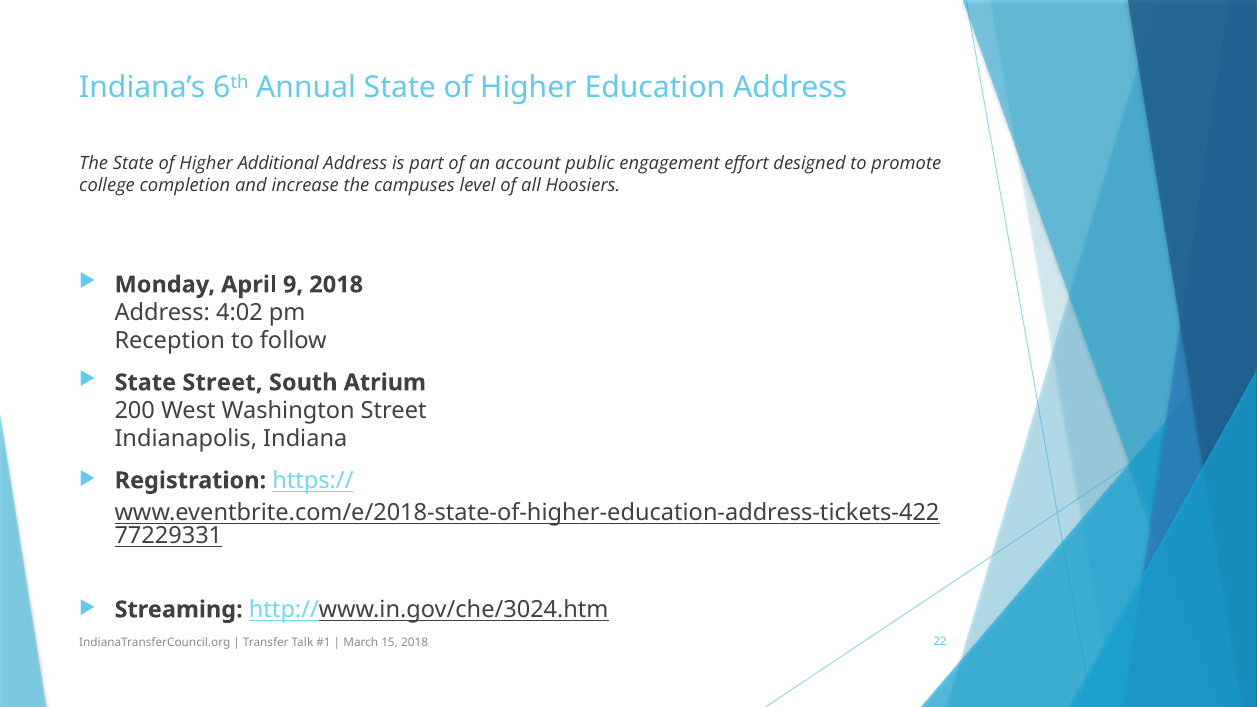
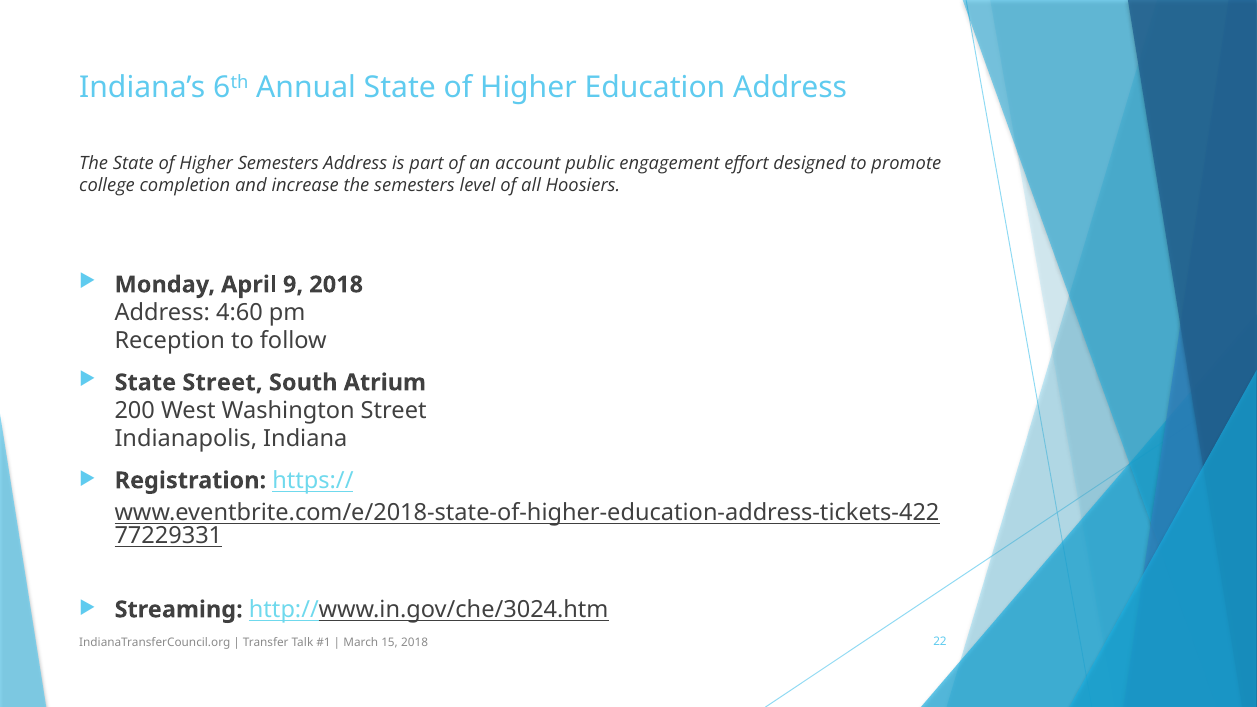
Higher Additional: Additional -> Semesters (278, 163)
the campuses: campuses -> semesters (414, 185)
4:02: 4:02 -> 4:60 (239, 313)
